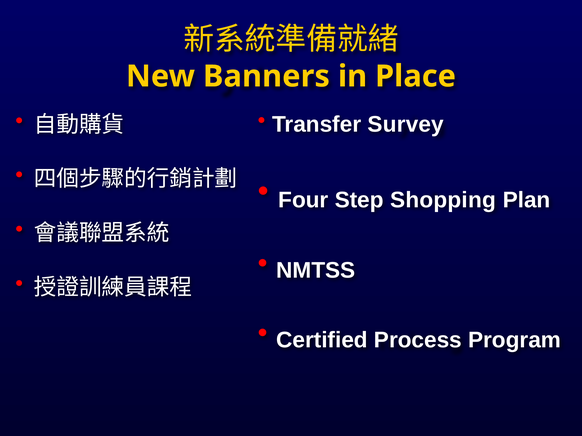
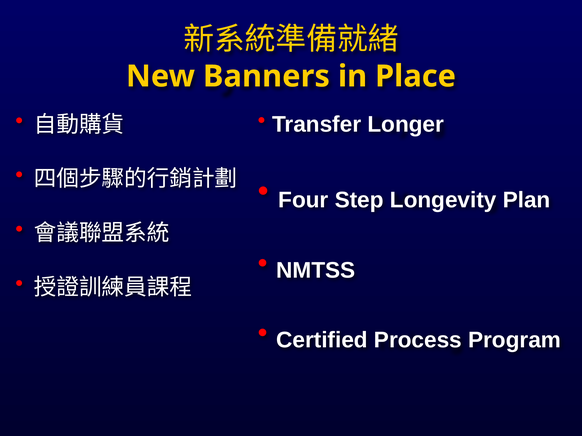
Survey: Survey -> Longer (406, 125)
Shopping: Shopping -> Longevity (443, 200)
